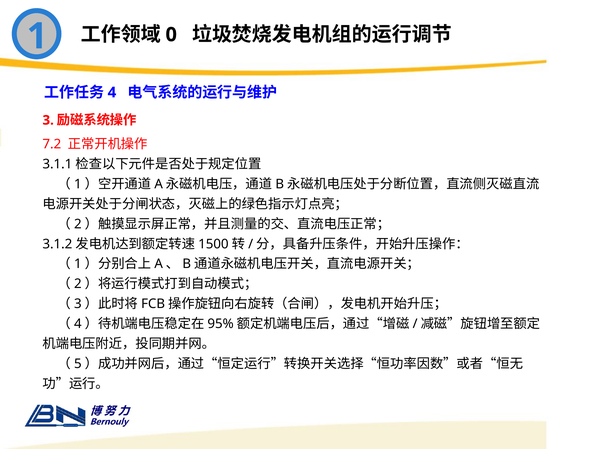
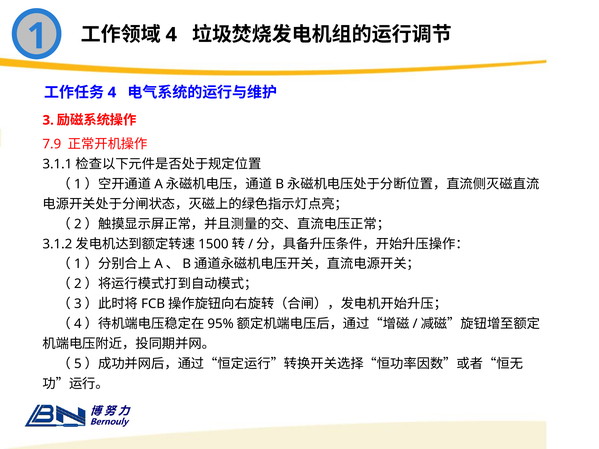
0: 0 -> 4 (171, 35)
7.2: 7.2 -> 7.9 (52, 144)
